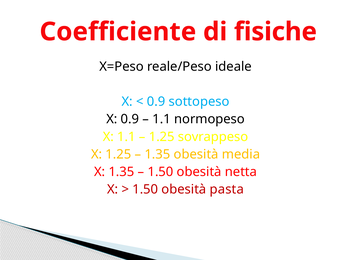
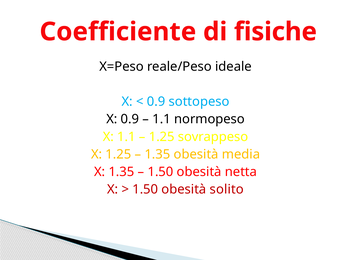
pasta: pasta -> solito (227, 190)
